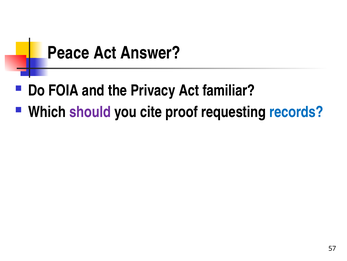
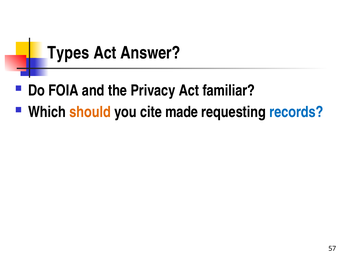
Peace: Peace -> Types (68, 53)
should colour: purple -> orange (90, 112)
proof: proof -> made (182, 112)
